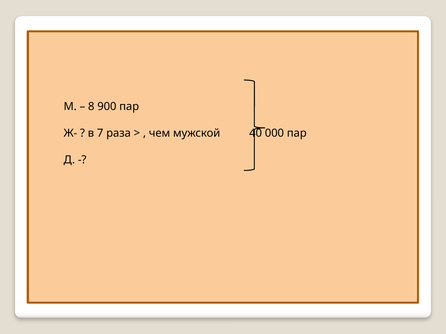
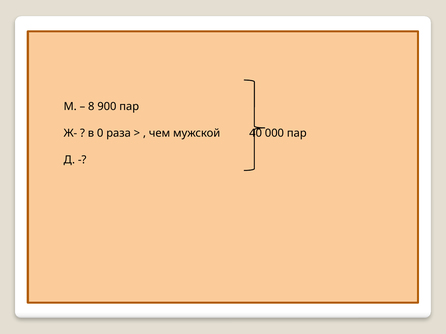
7: 7 -> 0 (100, 133)
